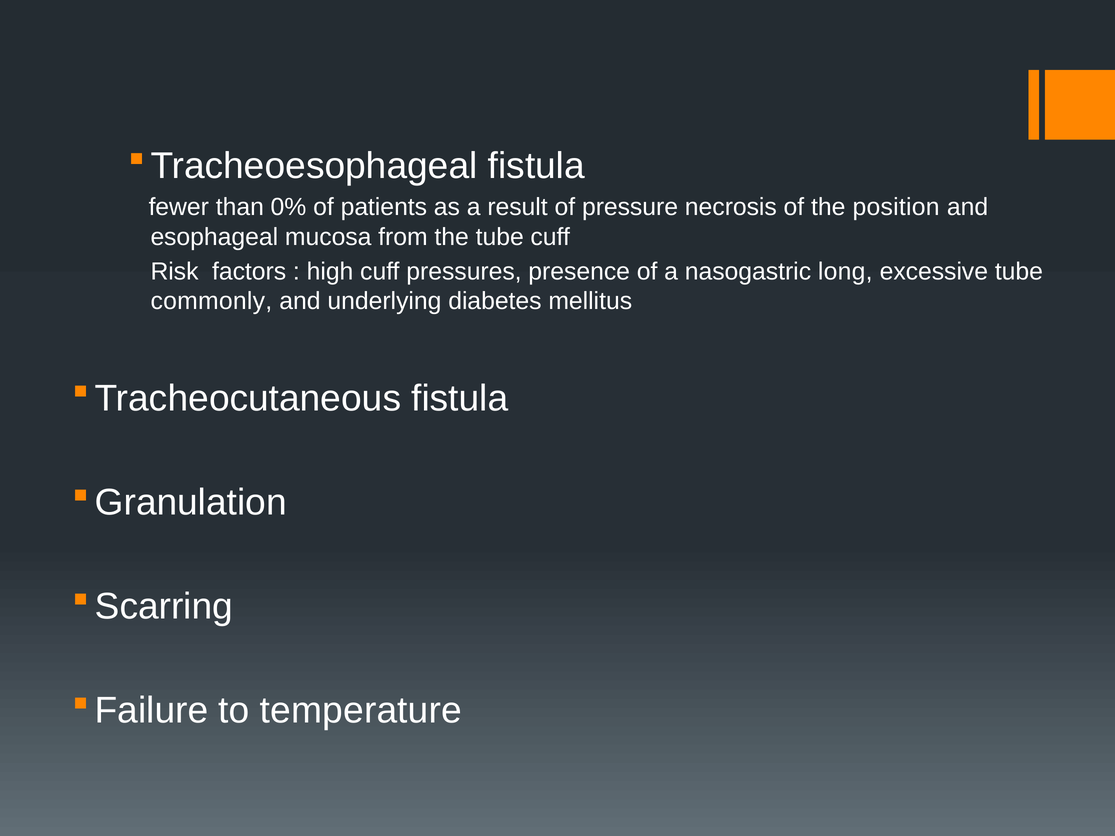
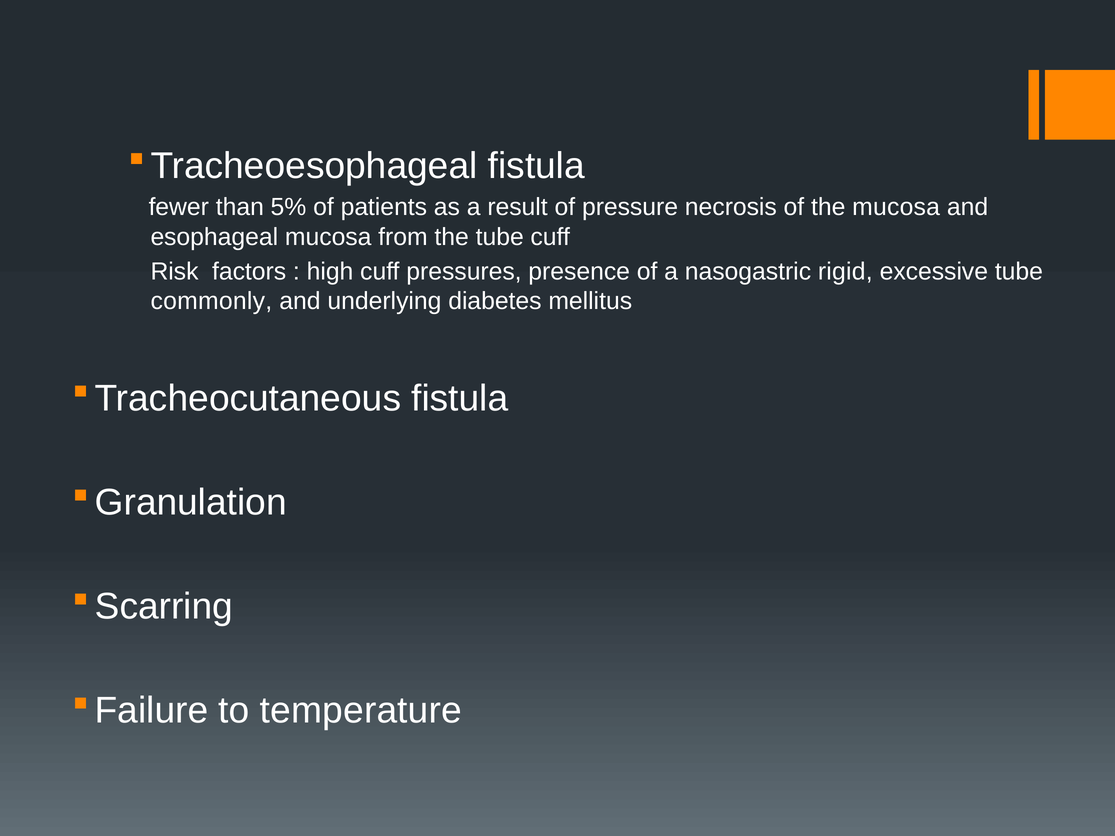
0%: 0% -> 5% (288, 207)
the position: position -> mucosa (896, 207)
long: long -> rigid (845, 272)
